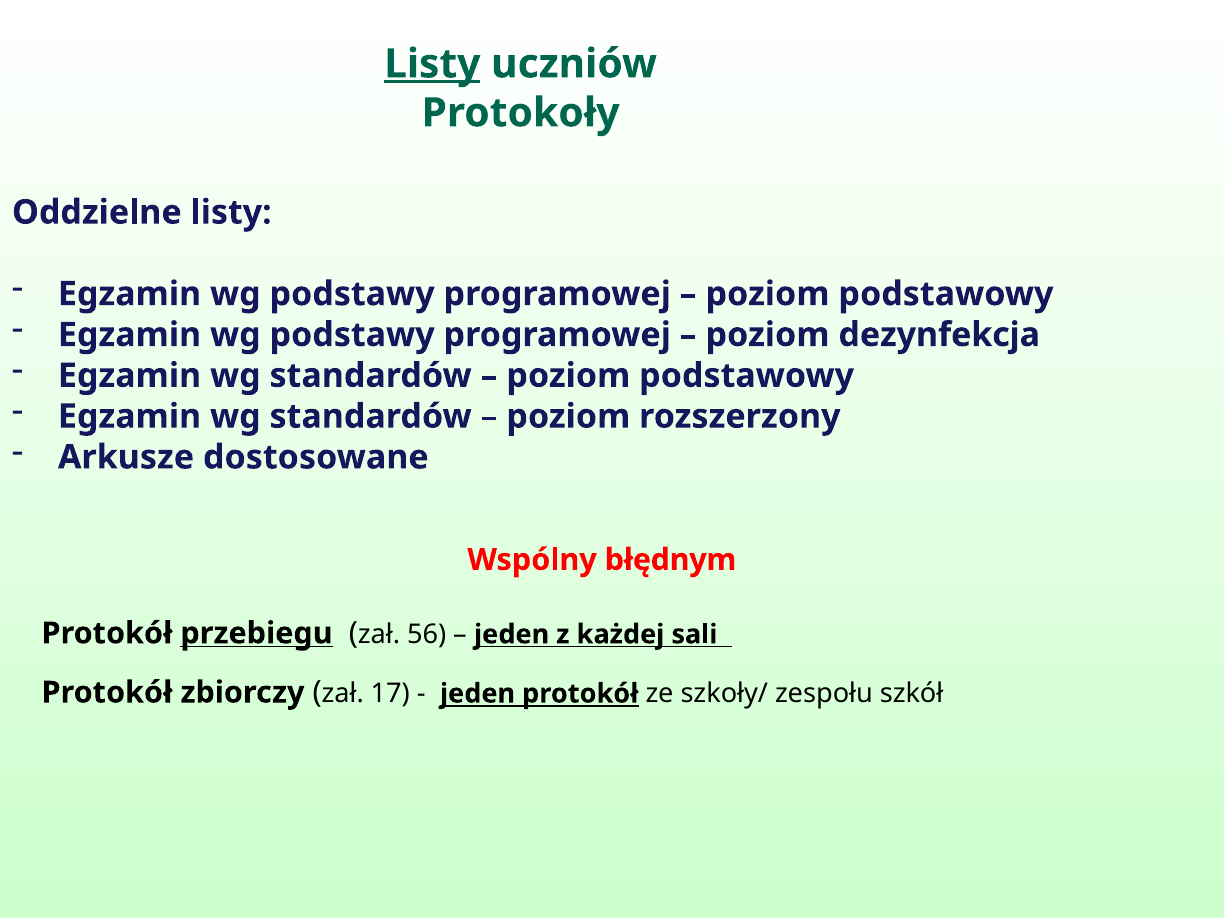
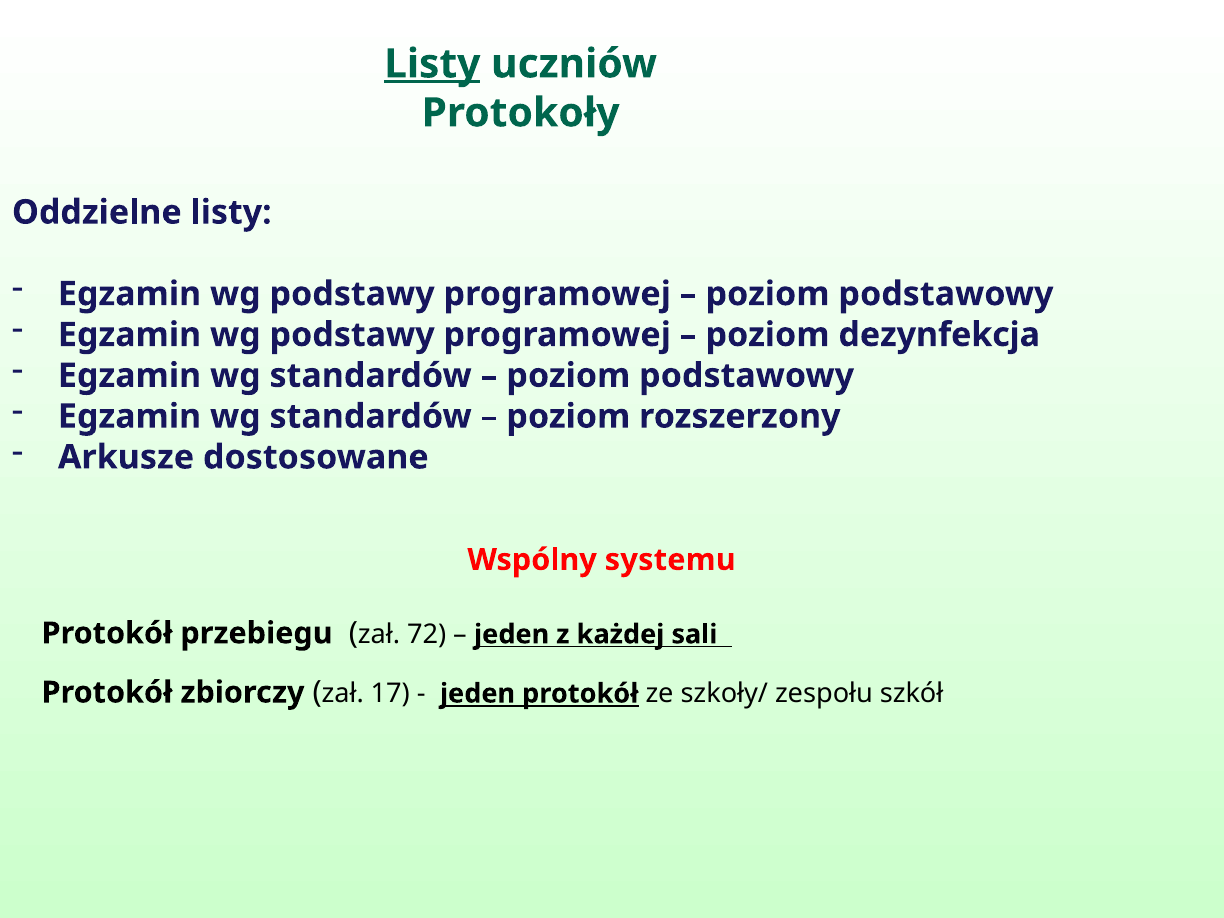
błędnym: błędnym -> systemu (670, 560)
przebiegu underline: present -> none (257, 633)
56: 56 -> 72 (427, 634)
